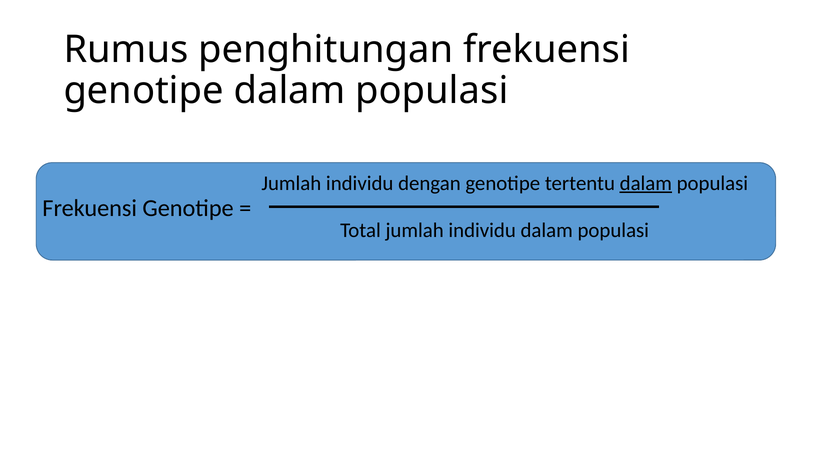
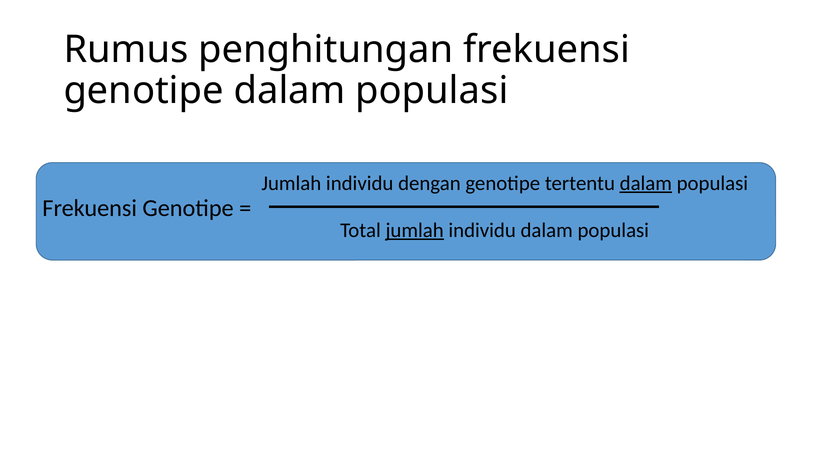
jumlah underline: none -> present (415, 230)
